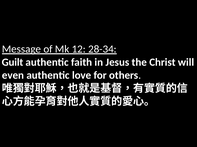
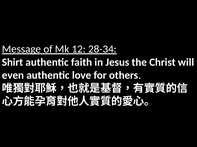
Guilt: Guilt -> Shirt (13, 62)
